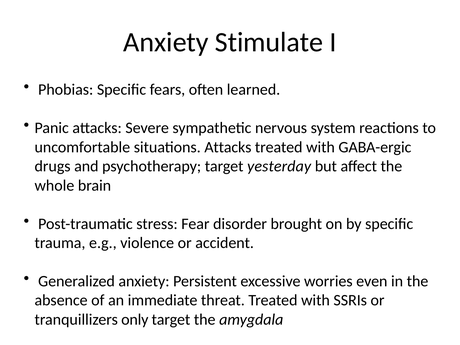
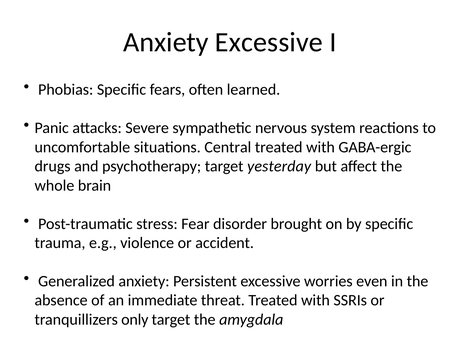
Anxiety Stimulate: Stimulate -> Excessive (269, 42)
situations Attacks: Attacks -> Central (228, 147)
